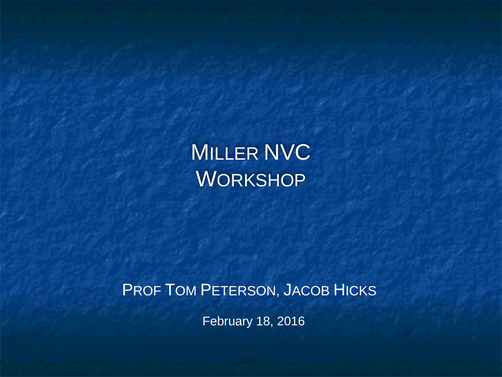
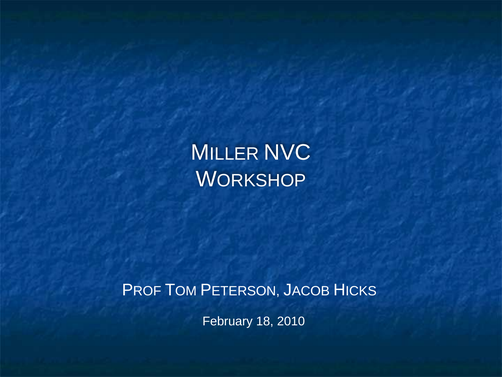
2016: 2016 -> 2010 (291, 321)
